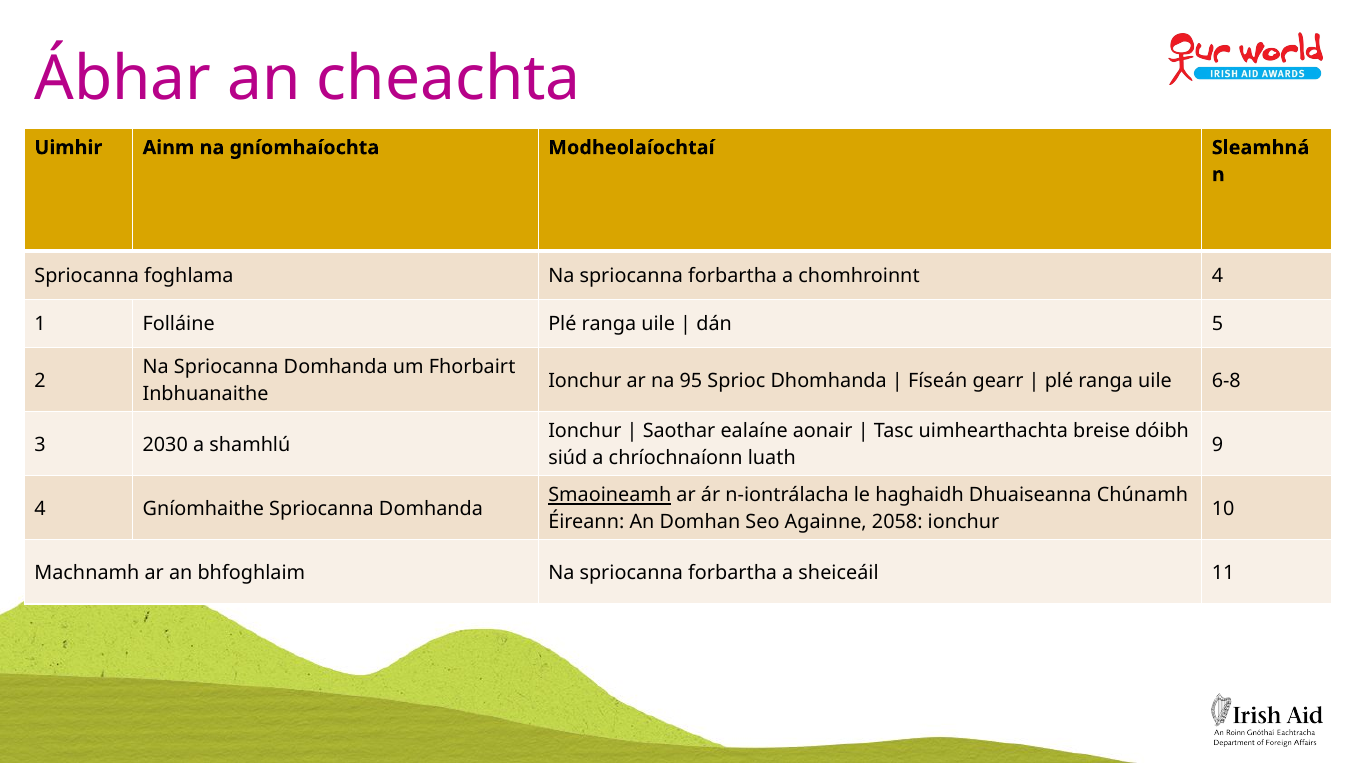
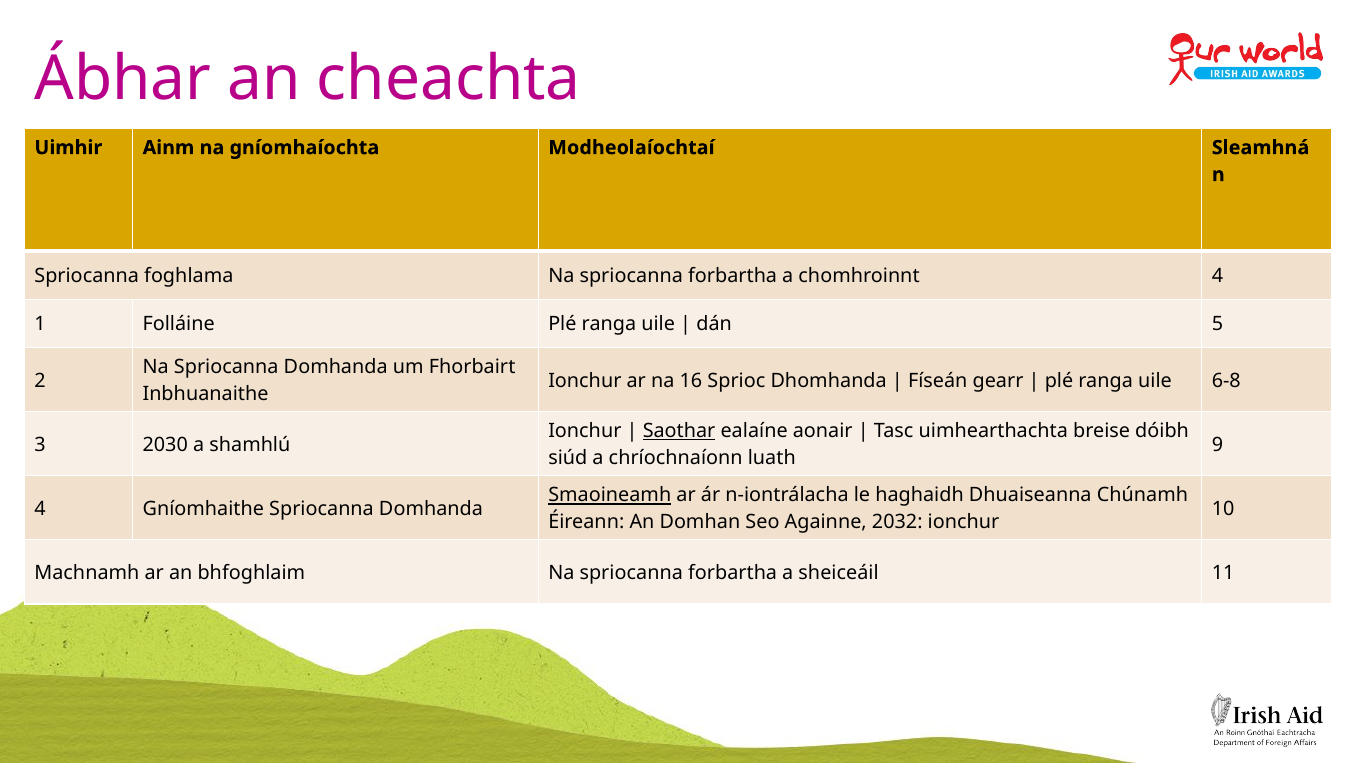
95: 95 -> 16 (691, 381)
Saothar underline: none -> present (679, 431)
2058: 2058 -> 2032 (897, 523)
